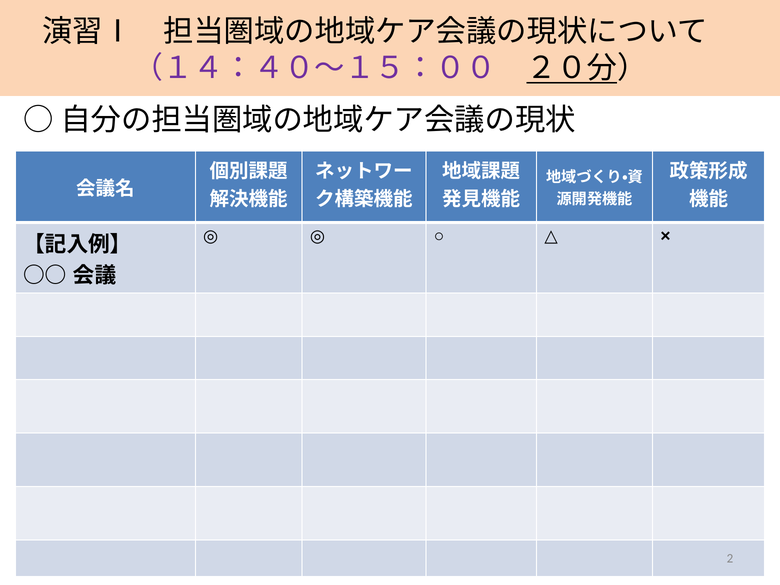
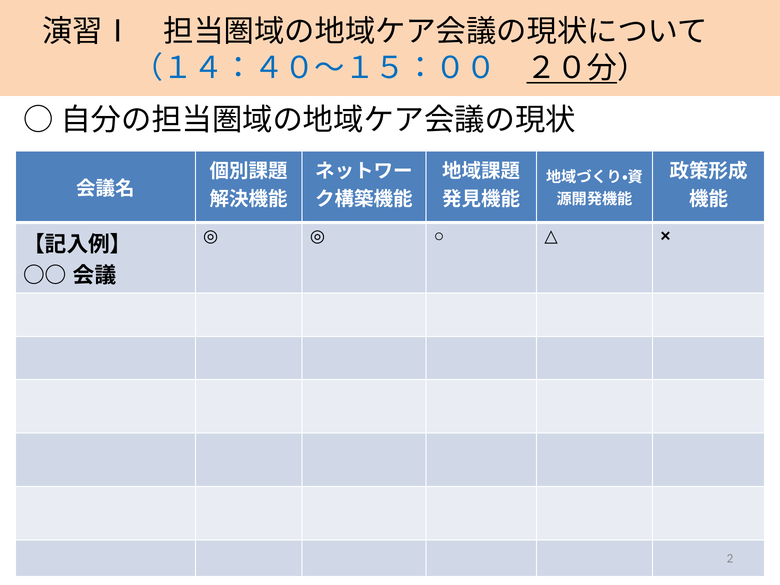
（１４：４０～１５：００ colour: purple -> blue (314, 68)
